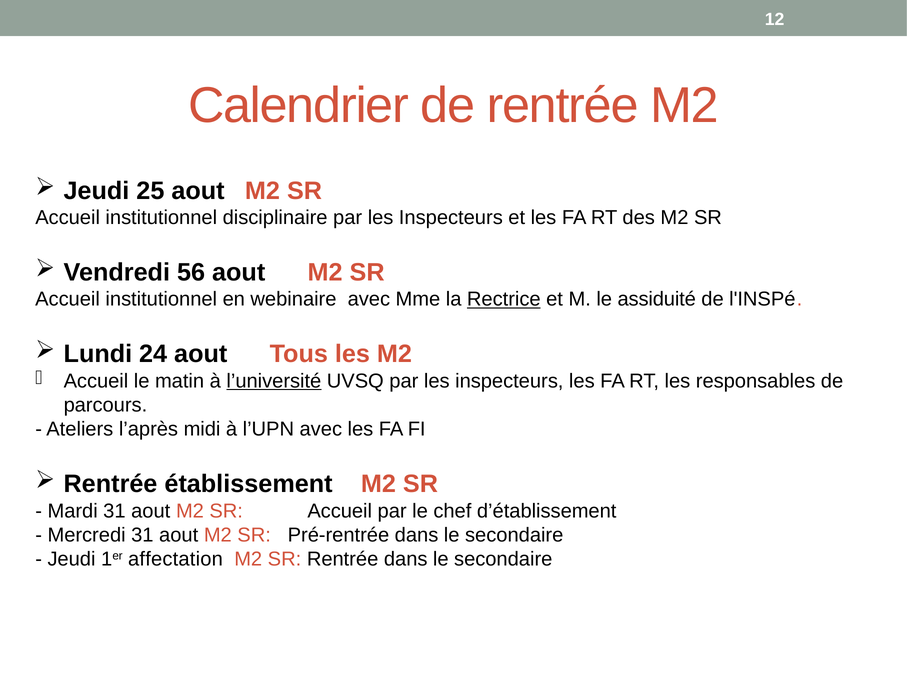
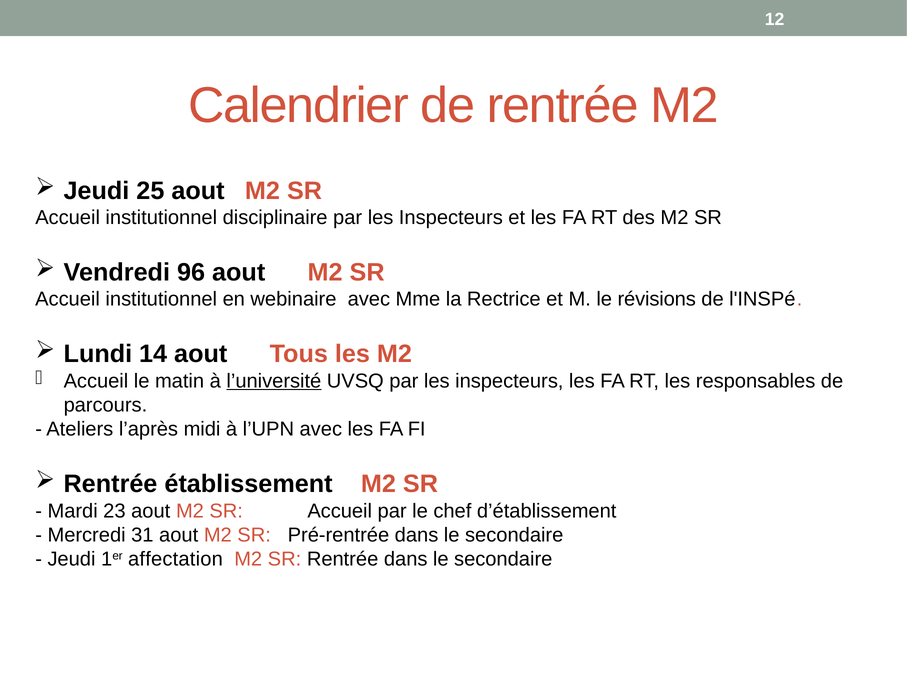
56: 56 -> 96 (191, 273)
Rectrice underline: present -> none (504, 299)
assiduité: assiduité -> révisions (657, 299)
24: 24 -> 14 (153, 354)
Mardi 31: 31 -> 23 (114, 511)
